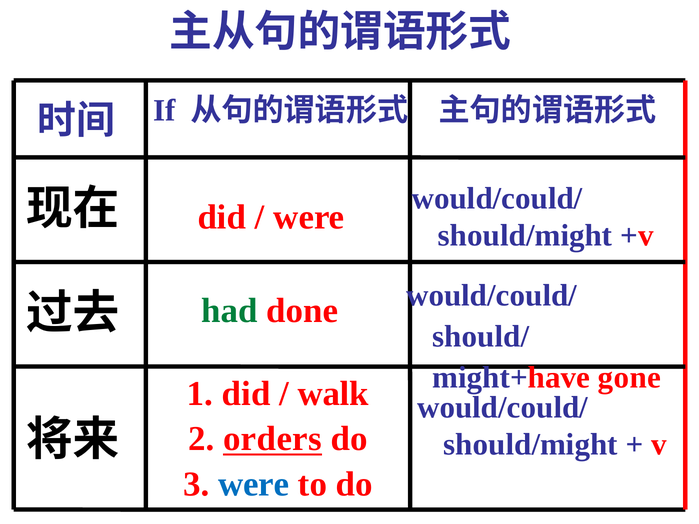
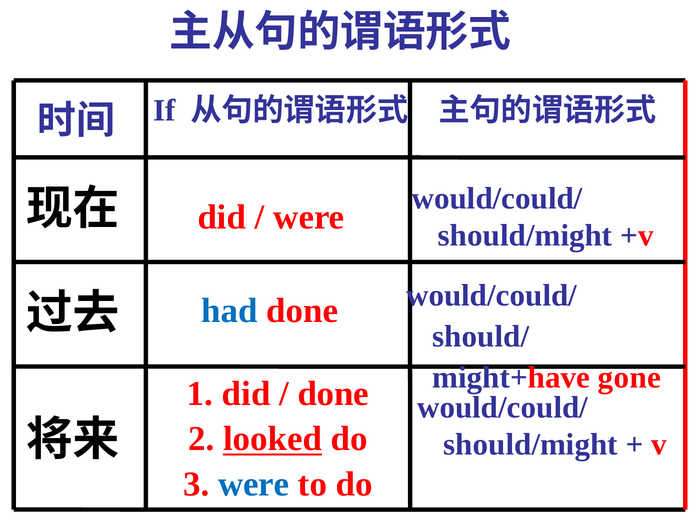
had colour: green -> blue (229, 311)
walk: walk -> done (333, 394)
orders: orders -> looked (273, 439)
